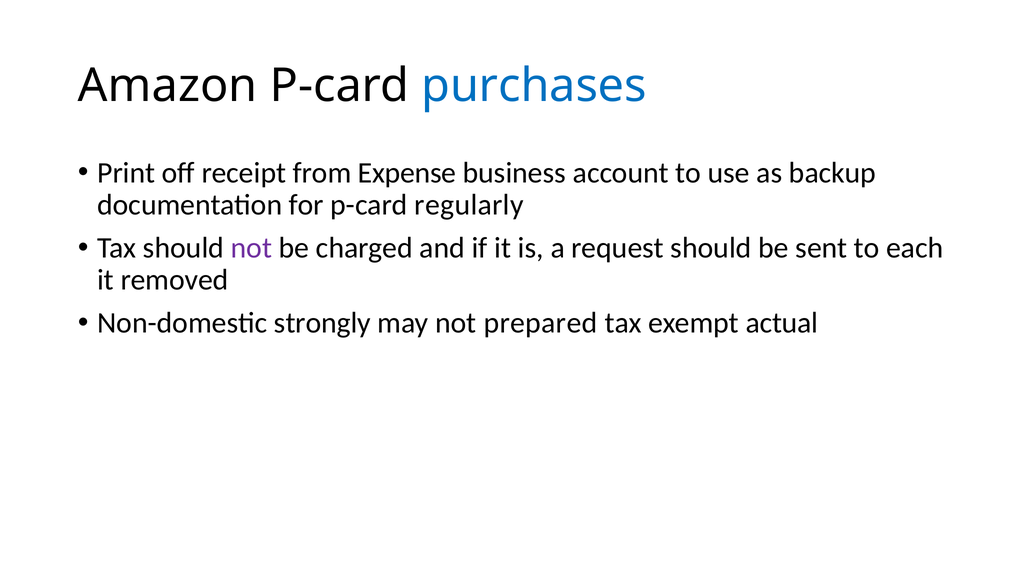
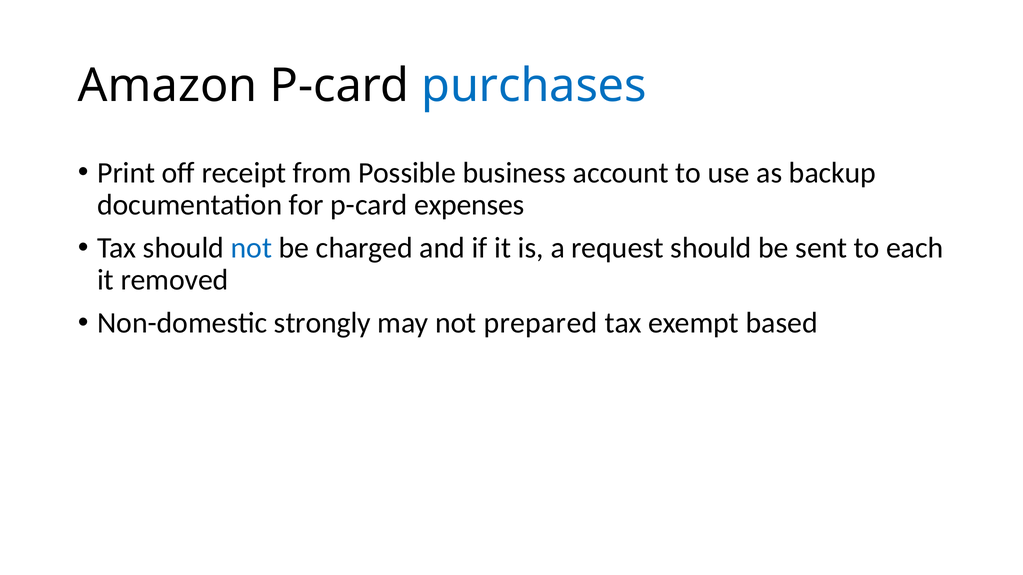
Expense: Expense -> Possible (407, 173)
regularly: regularly -> expenses (469, 205)
not colour: purple -> blue (251, 248)
actual: actual -> based (782, 323)
